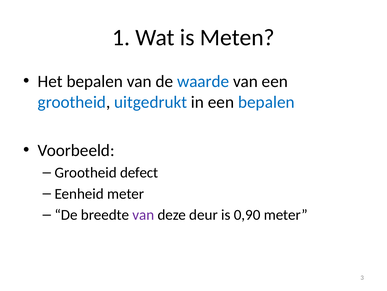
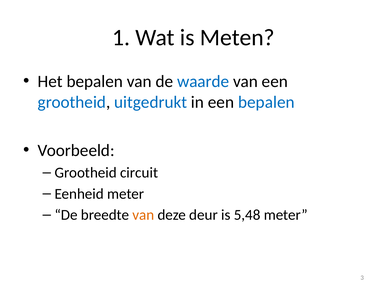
defect: defect -> circuit (139, 172)
van colour: purple -> orange (143, 214)
0,90: 0,90 -> 5,48 (247, 214)
